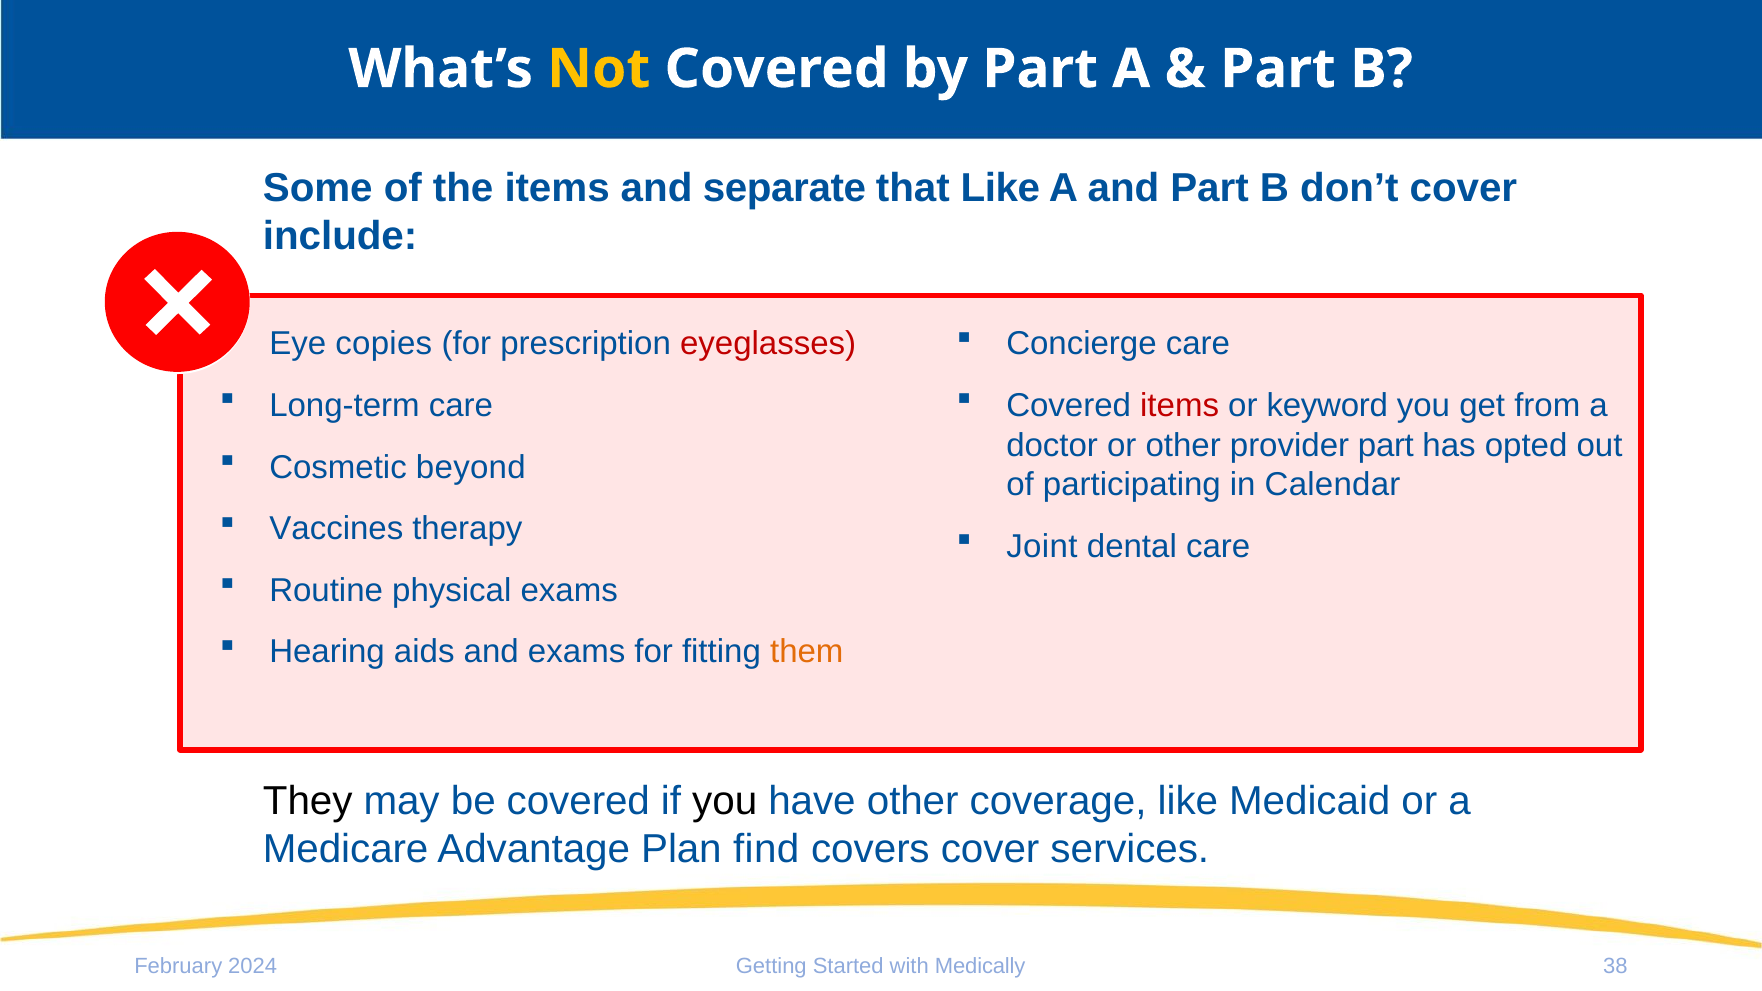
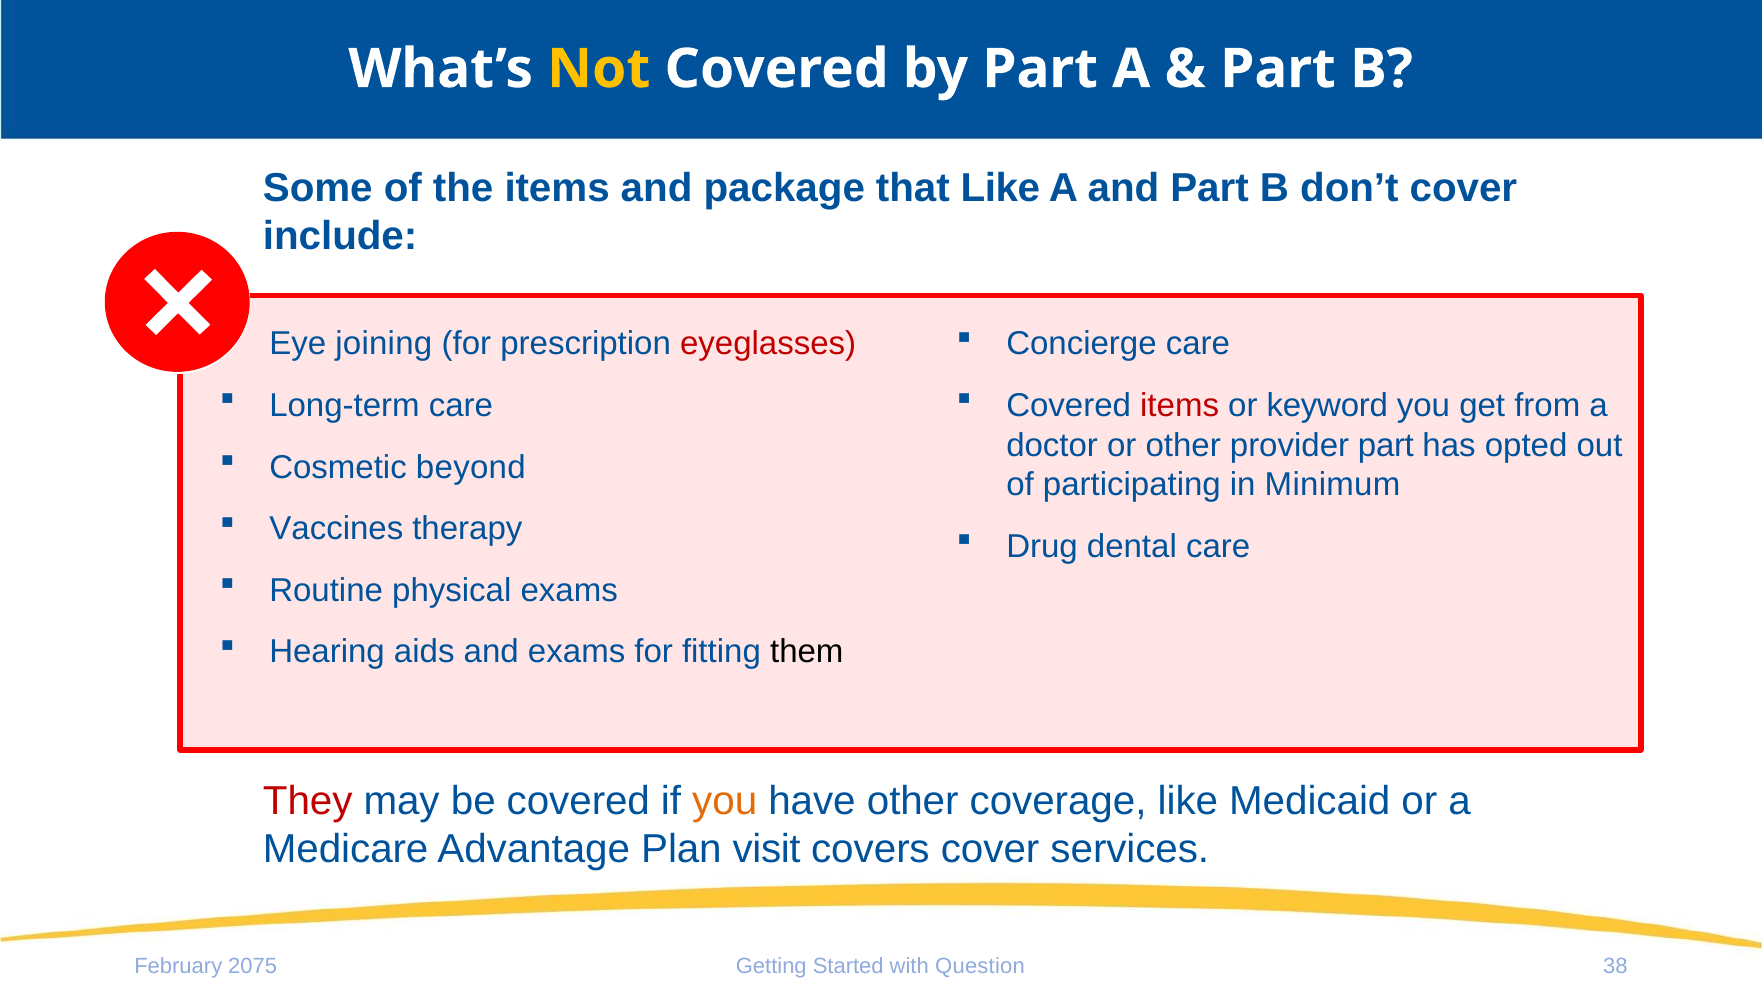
separate: separate -> package (784, 188)
copies: copies -> joining (384, 344)
Calendar: Calendar -> Minimum (1333, 485)
Joint: Joint -> Drug (1042, 546)
them colour: orange -> black (807, 652)
They colour: black -> red (308, 801)
you colour: black -> orange (725, 801)
find: find -> visit (767, 849)
2024: 2024 -> 2075 (253, 966)
Medically: Medically -> Question (980, 966)
